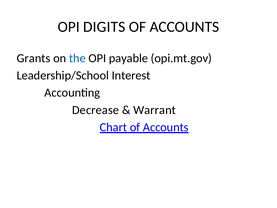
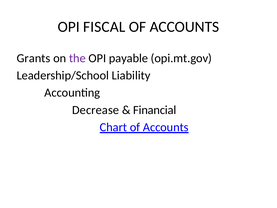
DIGITS: DIGITS -> FISCAL (104, 27)
the colour: blue -> purple (77, 58)
Interest: Interest -> Liability (131, 75)
Warrant: Warrant -> Financial (155, 110)
